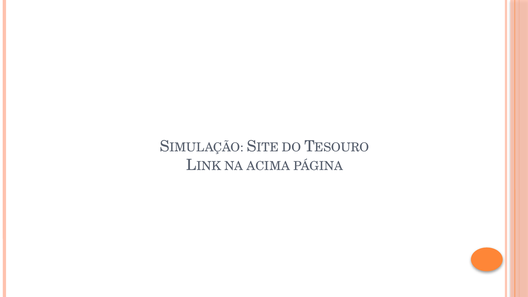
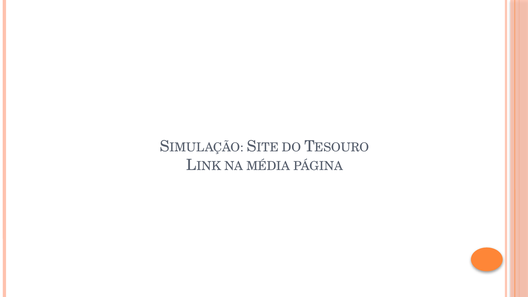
ACIMA: ACIMA -> MÉDIA (268, 166)
